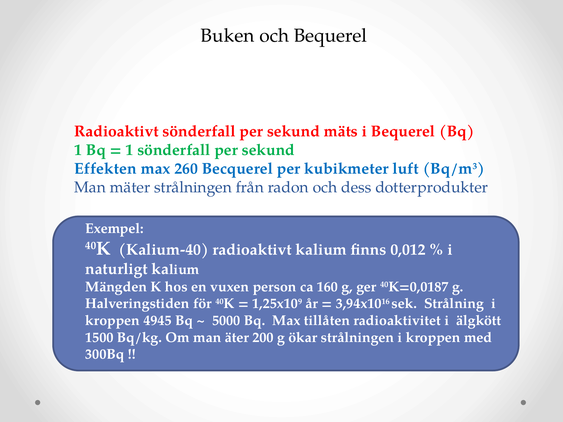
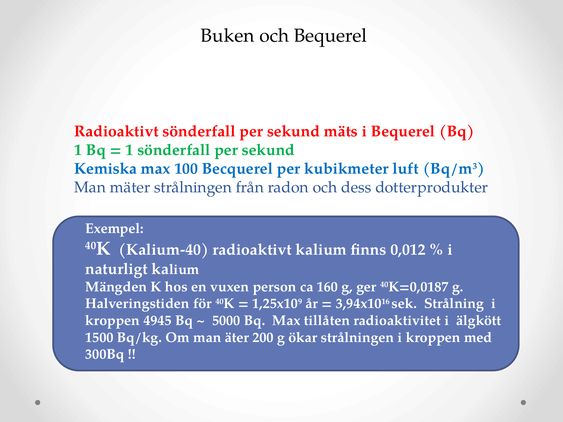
Effekten: Effekten -> Kemiska (106, 169)
260: 260 -> 100 (186, 169)
